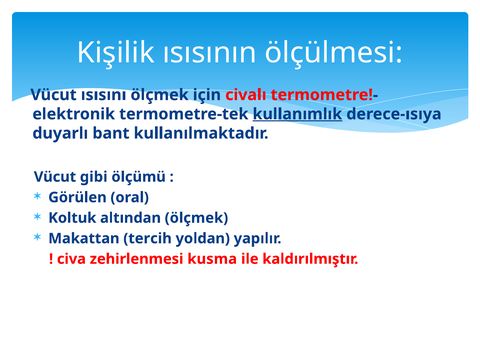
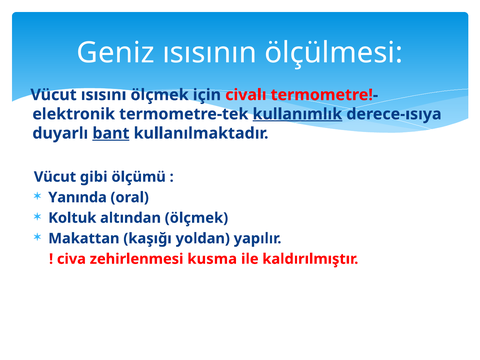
Kişilik: Kişilik -> Geniz (116, 53)
bant underline: none -> present (111, 133)
Görülen: Görülen -> Yanında (78, 197)
tercih: tercih -> kaşığı (148, 238)
